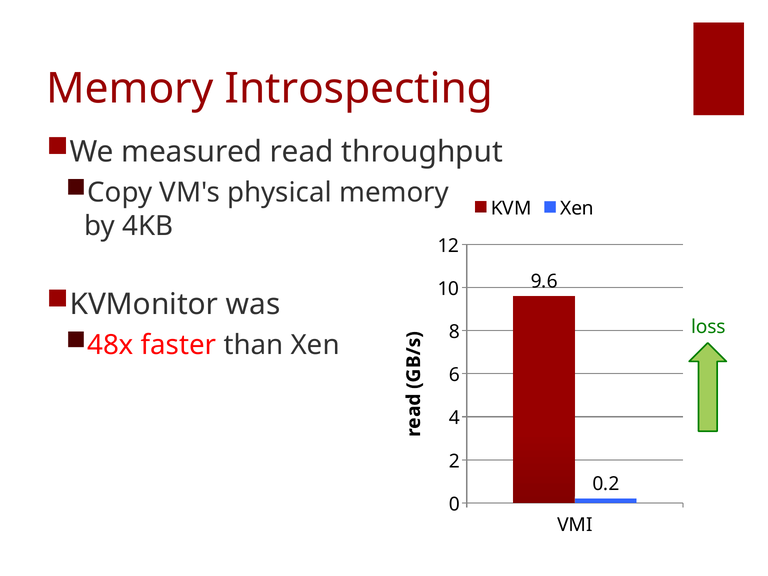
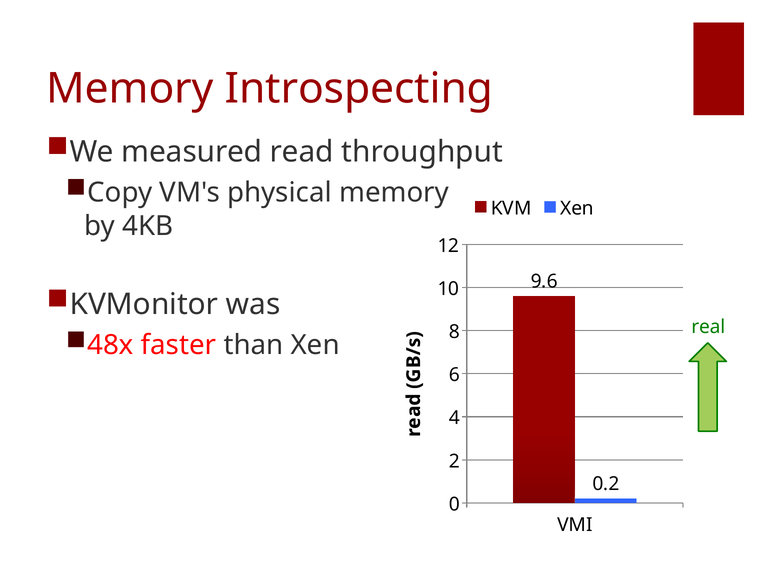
loss: loss -> real (708, 327)
